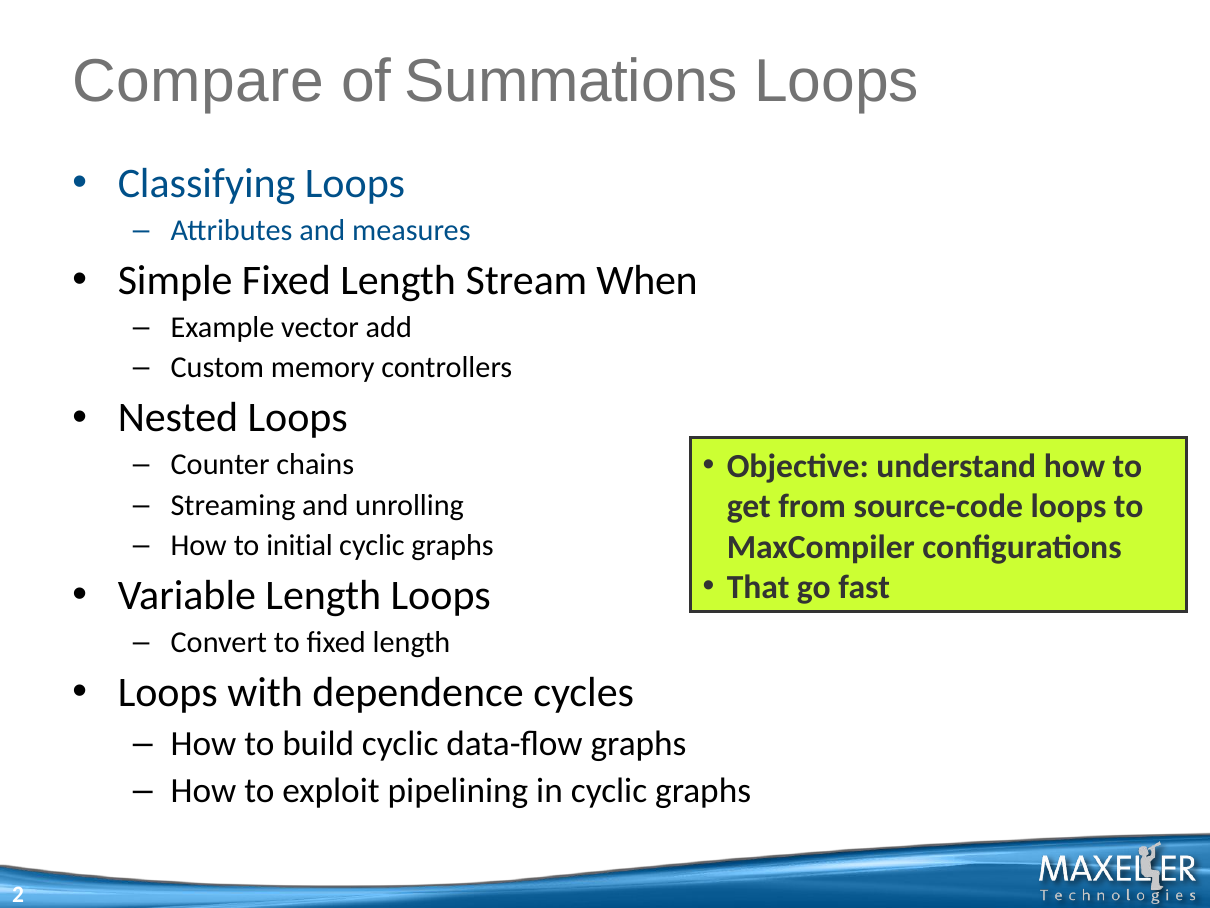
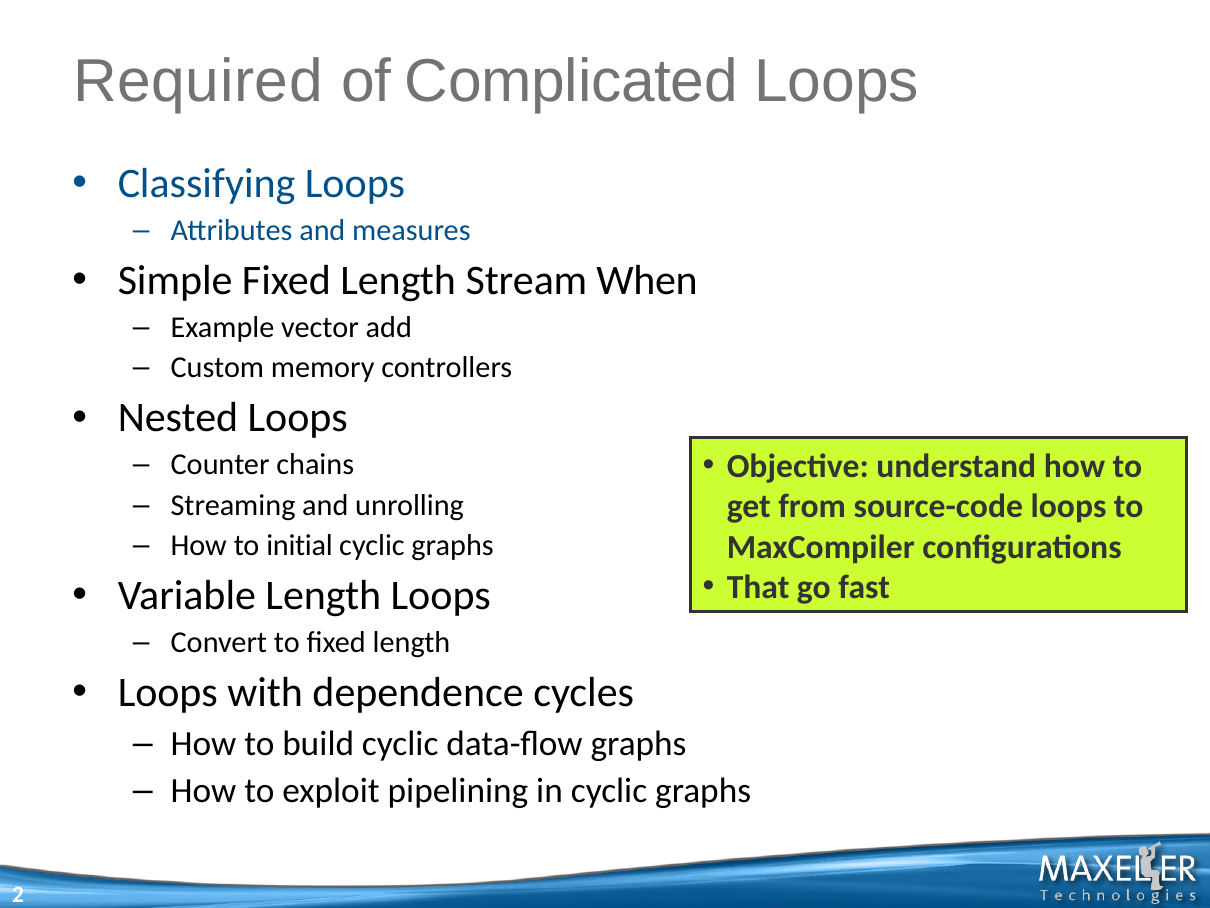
Compare: Compare -> Required (198, 81)
Summations: Summations -> Complicated (571, 81)
